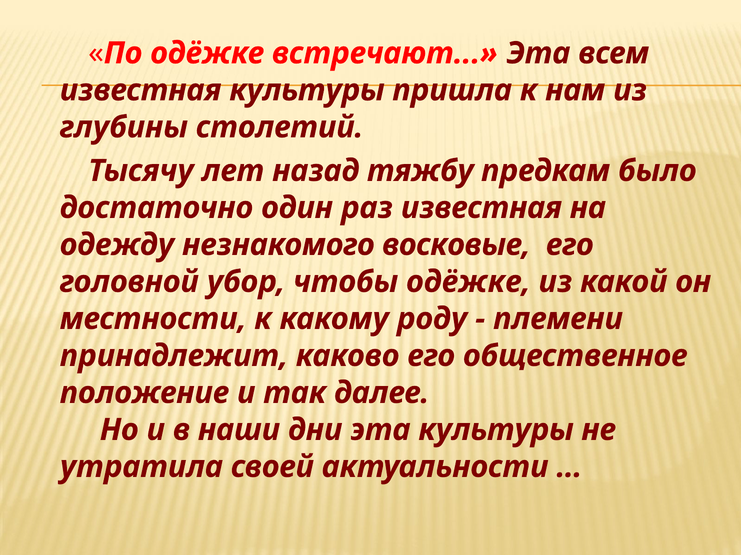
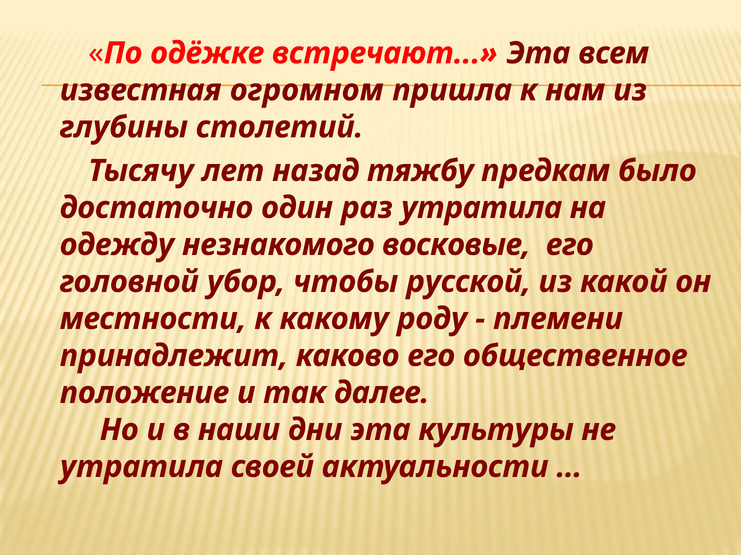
известная культуры: культуры -> огромном (307, 90)
раз известная: известная -> утратила (482, 208)
чтобы одёжке: одёжке -> русской (468, 282)
